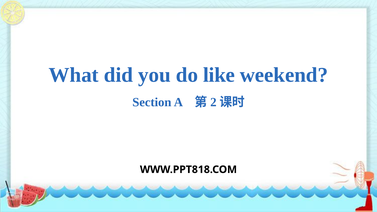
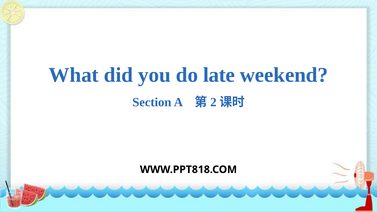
like: like -> late (219, 75)
